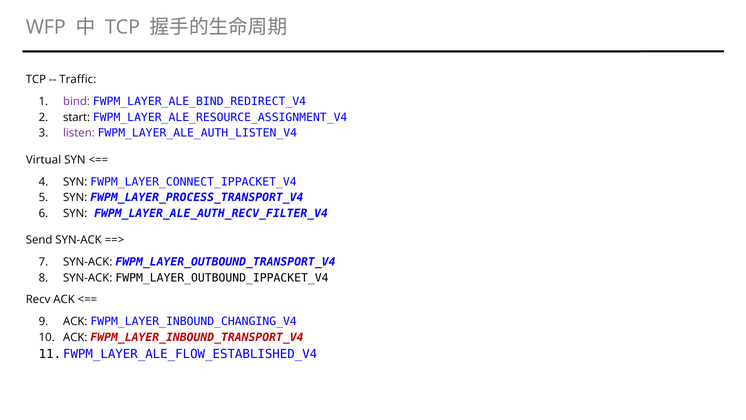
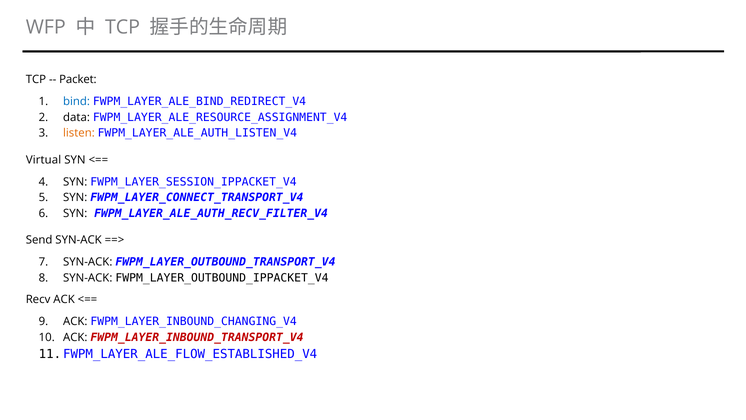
Traffic: Traffic -> Packet (78, 80)
bind colour: purple -> blue (77, 102)
start: start -> data (76, 117)
listen colour: purple -> orange (79, 133)
FWPM_LAYER_CONNECT_IPPACKET_V4: FWPM_LAYER_CONNECT_IPPACKET_V4 -> FWPM_LAYER_SESSION_IPPACKET_V4 (193, 182)
FWPM_LAYER_PROCESS_TRANSPORT_V4: FWPM_LAYER_PROCESS_TRANSPORT_V4 -> FWPM_LAYER_CONNECT_TRANSPORT_V4 (197, 197)
